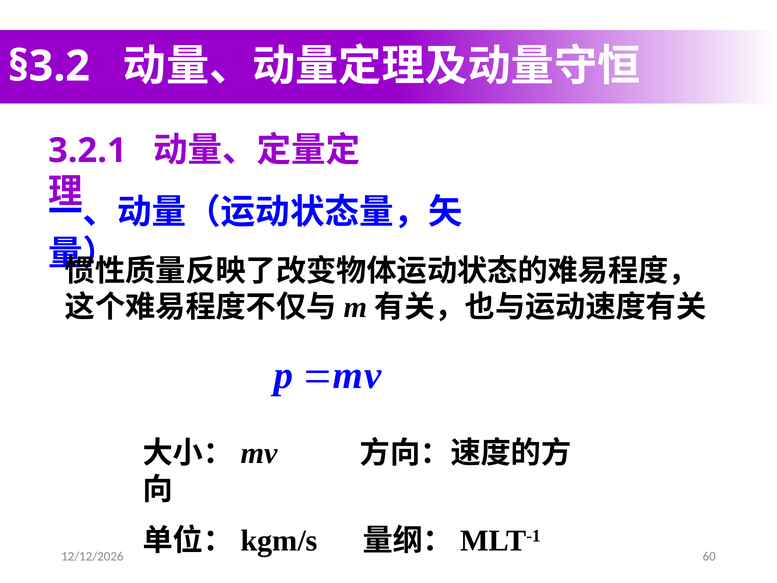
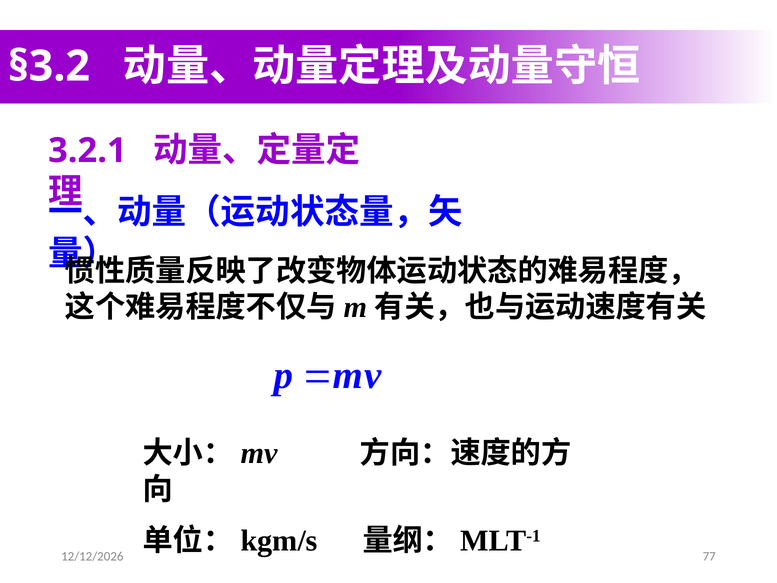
60: 60 -> 77 (709, 556)
